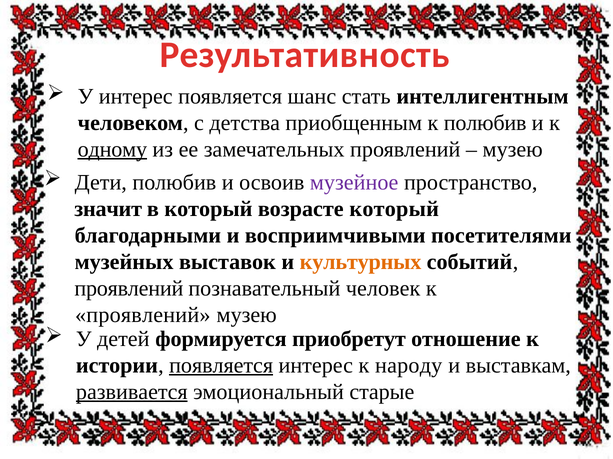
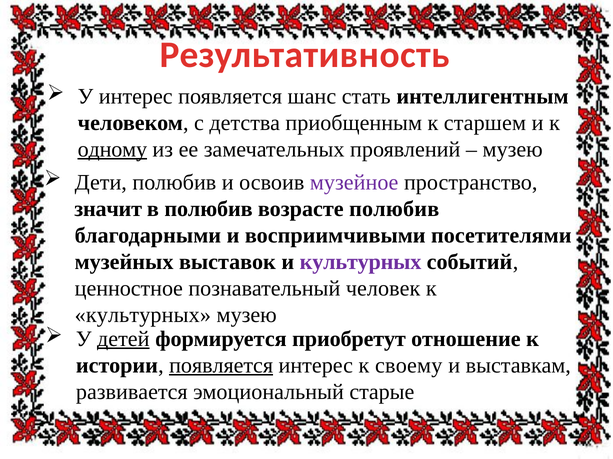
к полюбив: полюбив -> старшем (485, 123)
в который: который -> полюбив (209, 209)
возрасте который: который -> полюбив (394, 209)
культурных colour: orange -> purple (361, 262)
проявлений: проявлений -> ценностное (129, 289)
проявлений: проявлений -> культурных (143, 315)
детей underline: none -> present (123, 339)
народу: народу -> своему (409, 366)
развивается underline: present -> none (132, 392)
